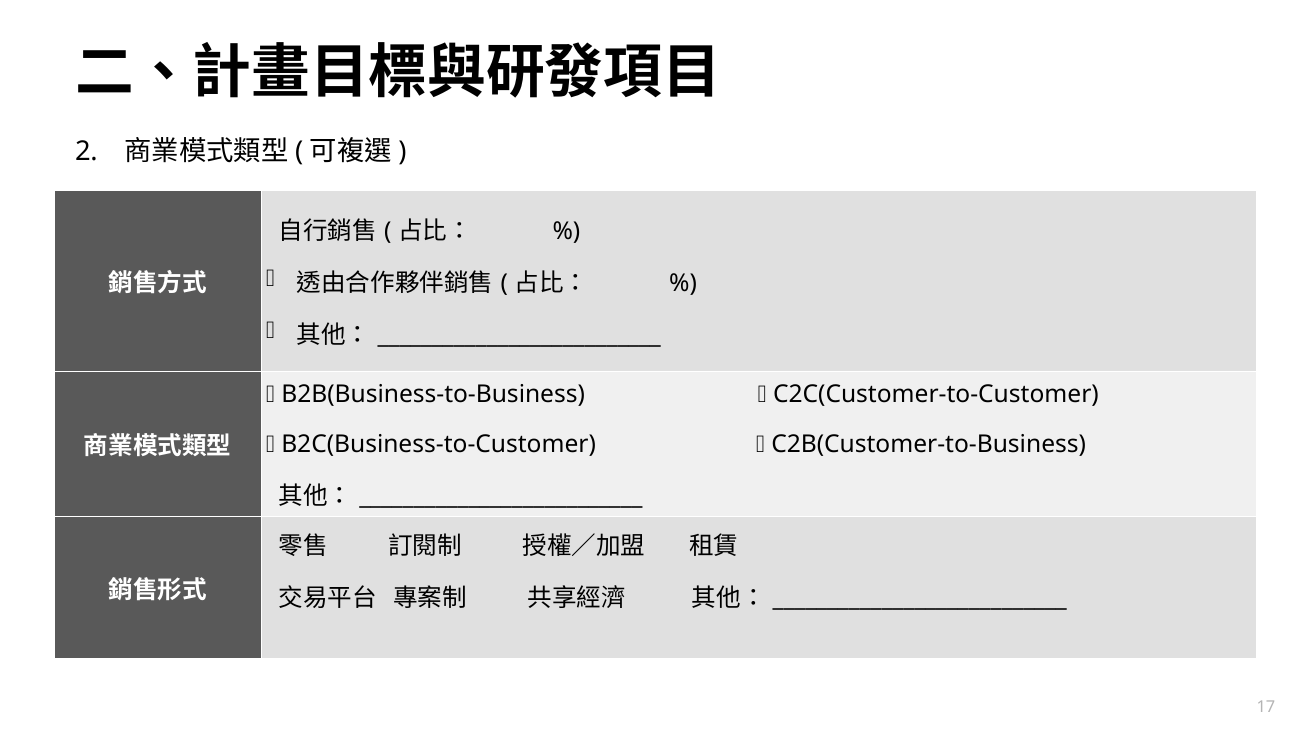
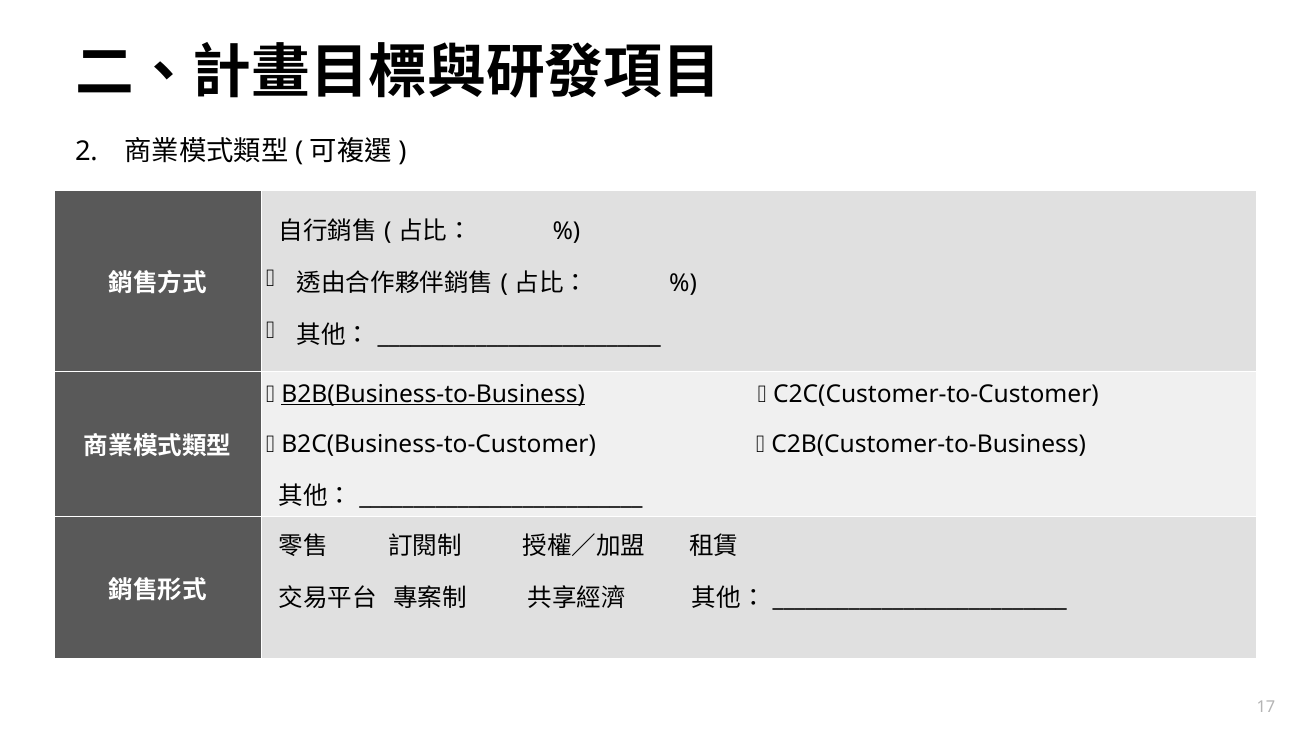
B2B(Business-to-Business underline: none -> present (433, 394)
